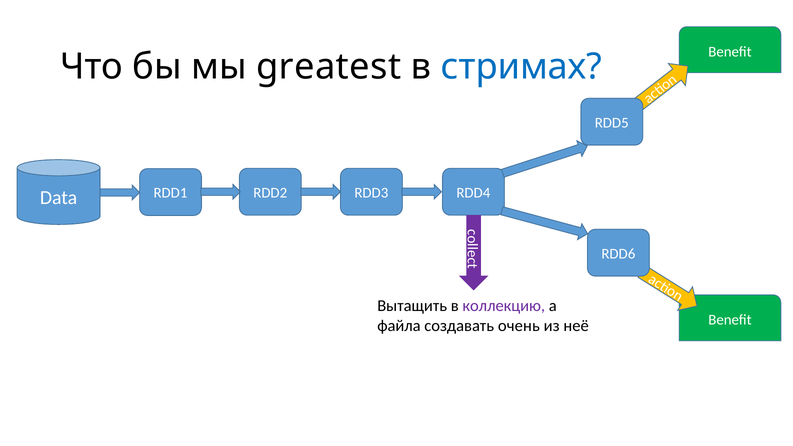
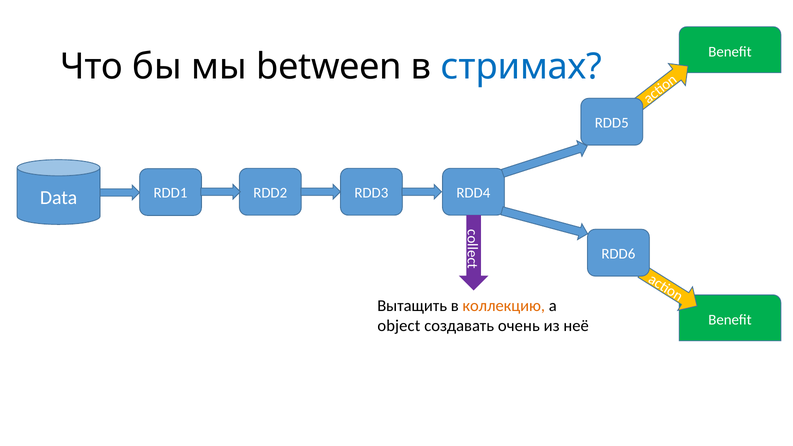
greatest: greatest -> between (329, 67)
коллекцию colour: purple -> orange (504, 306)
файла: файла -> object (399, 326)
